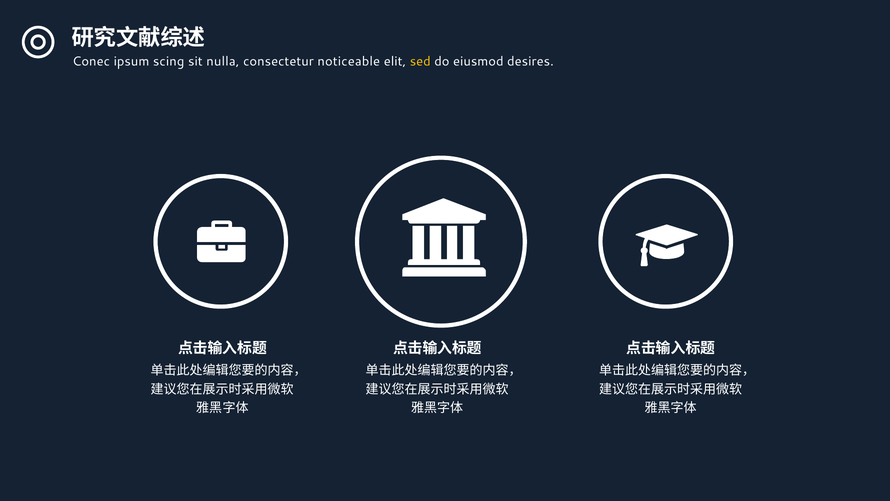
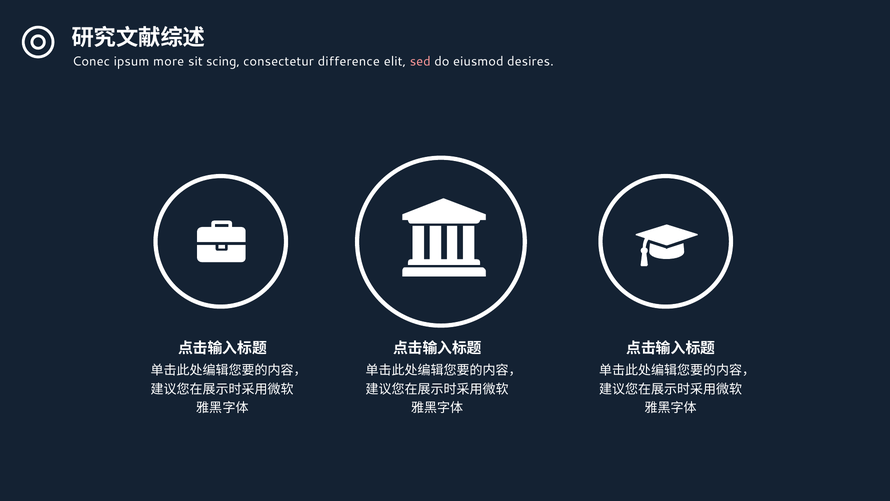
scing: scing -> more (169, 61)
nulla: nulla -> scing (223, 61)
noticeable: noticeable -> difference (349, 61)
sed colour: yellow -> pink (420, 61)
